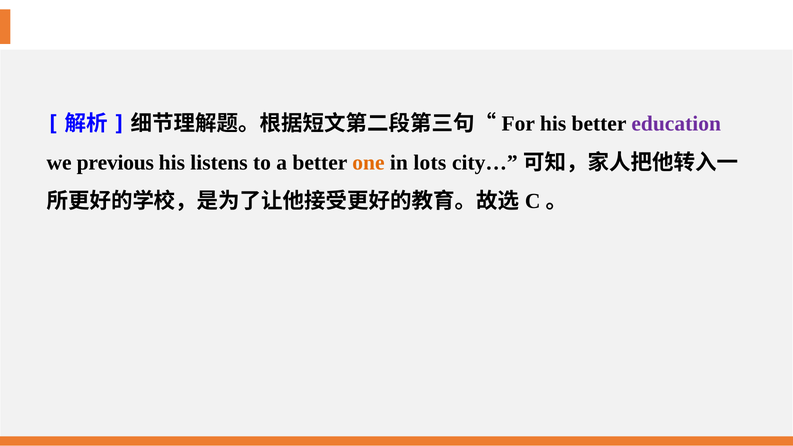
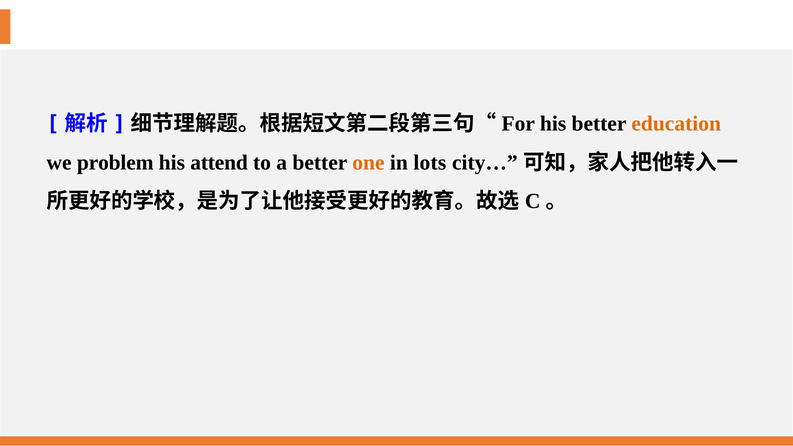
education colour: purple -> orange (676, 124)
previous: previous -> problem (115, 163)
listens: listens -> attend (219, 163)
